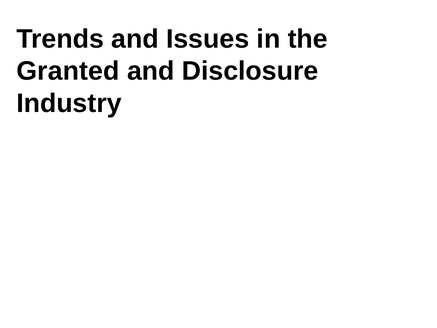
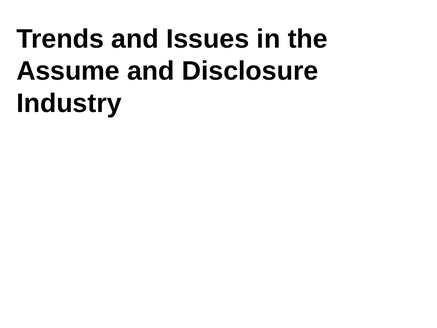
Granted: Granted -> Assume (68, 71)
